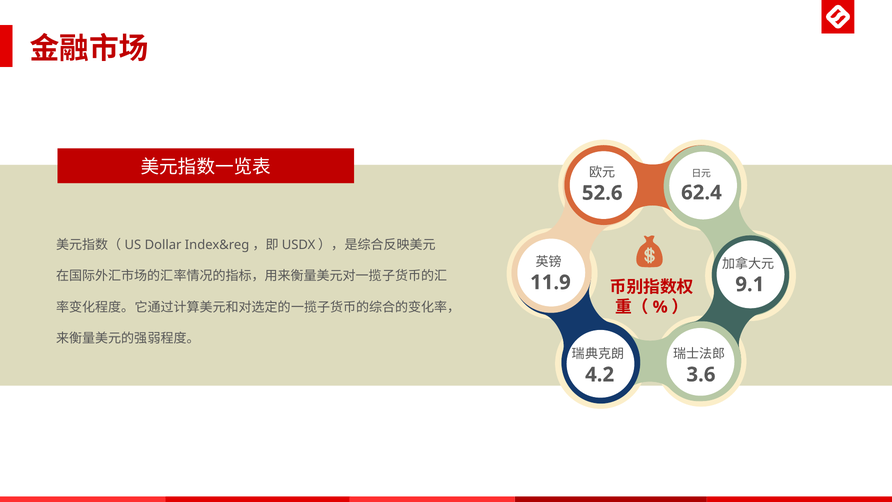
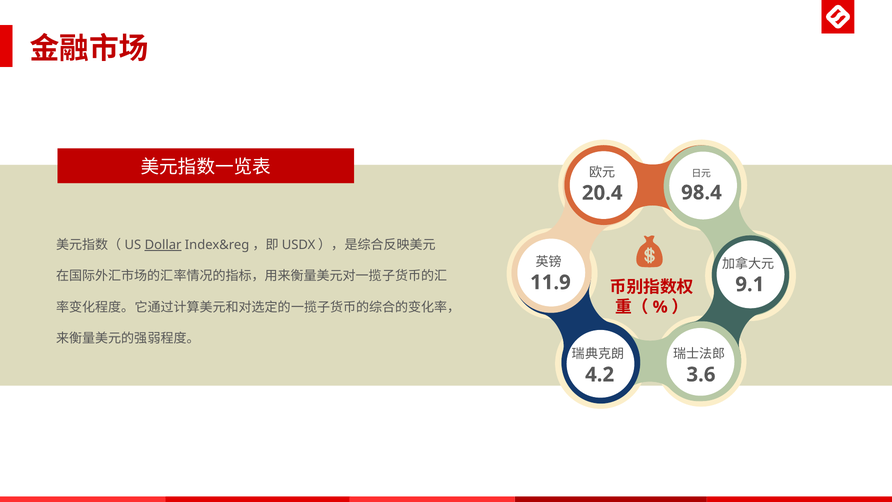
62.4: 62.4 -> 98.4 (701, 193)
52.6: 52.6 -> 20.4 (602, 193)
Dollar underline: none -> present (163, 245)
